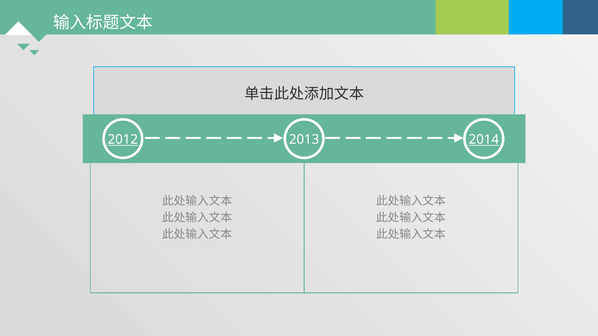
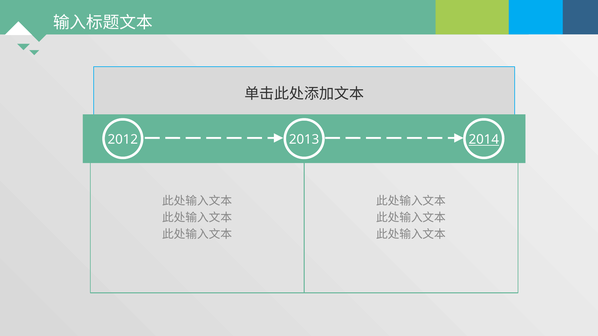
2012 underline: present -> none (123, 140)
